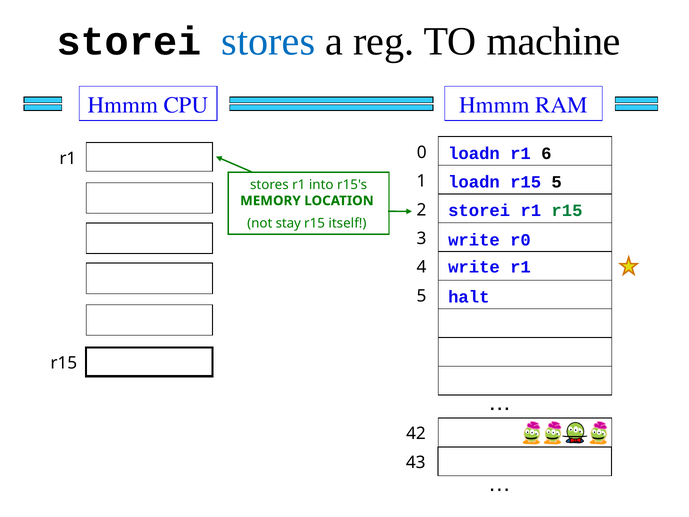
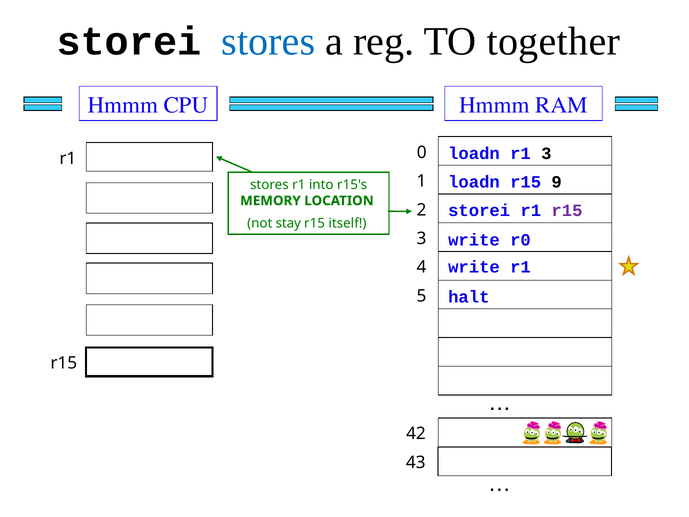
machine: machine -> together (553, 42)
r1 6: 6 -> 3 (546, 154)
r15 5: 5 -> 9 (557, 182)
r15 colour: green -> purple (567, 210)
